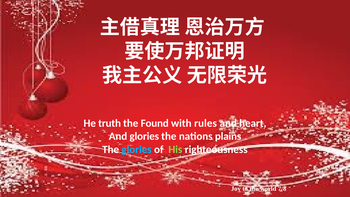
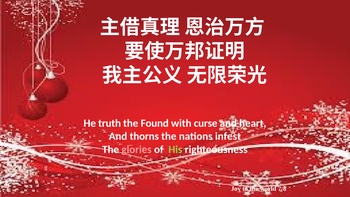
rules: rules -> curse (206, 123)
And glories: glories -> thorns (144, 136)
plains: plains -> infest (228, 136)
glories colour: light blue -> pink (137, 149)
